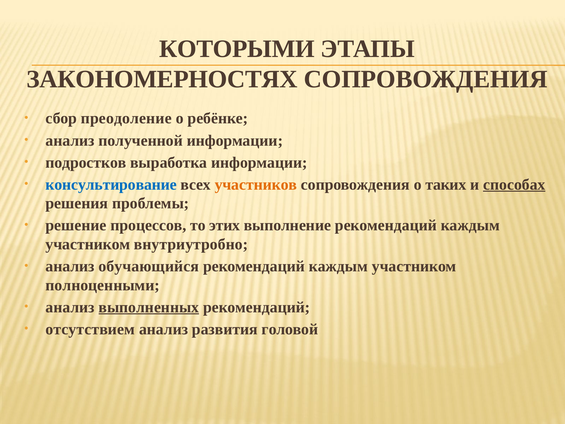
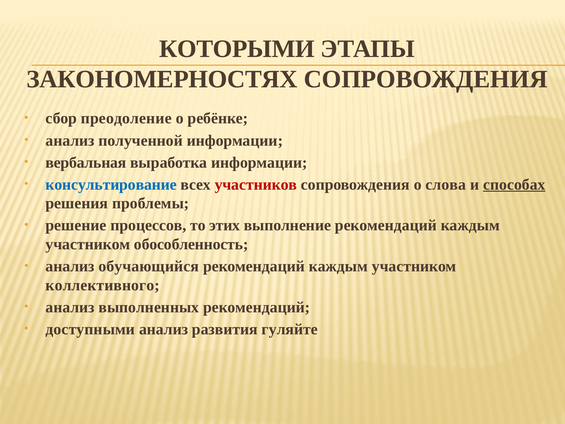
подростков: подростков -> вербальная (86, 162)
участников colour: orange -> red (256, 184)
таких: таких -> слова (446, 184)
внутриутробно: внутриутробно -> обособленность (191, 244)
полноценными: полноценными -> коллективного (103, 285)
выполненных underline: present -> none (149, 307)
отсутствием: отсутствием -> доступными (90, 329)
головой: головой -> гуляйте (290, 329)
